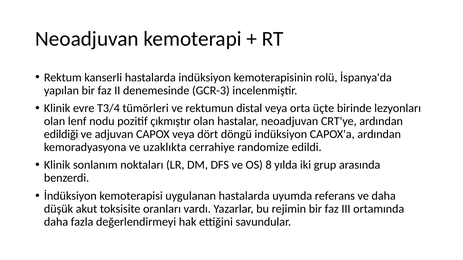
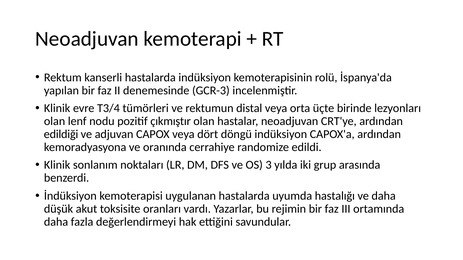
uzaklıkta: uzaklıkta -> oranında (165, 147)
8: 8 -> 3 (269, 165)
referans: referans -> hastalığı (335, 196)
